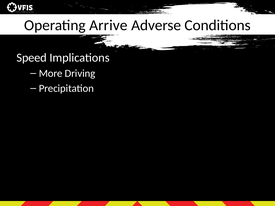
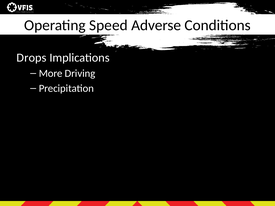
Arrive: Arrive -> Speed (108, 25)
Speed: Speed -> Drops (32, 58)
